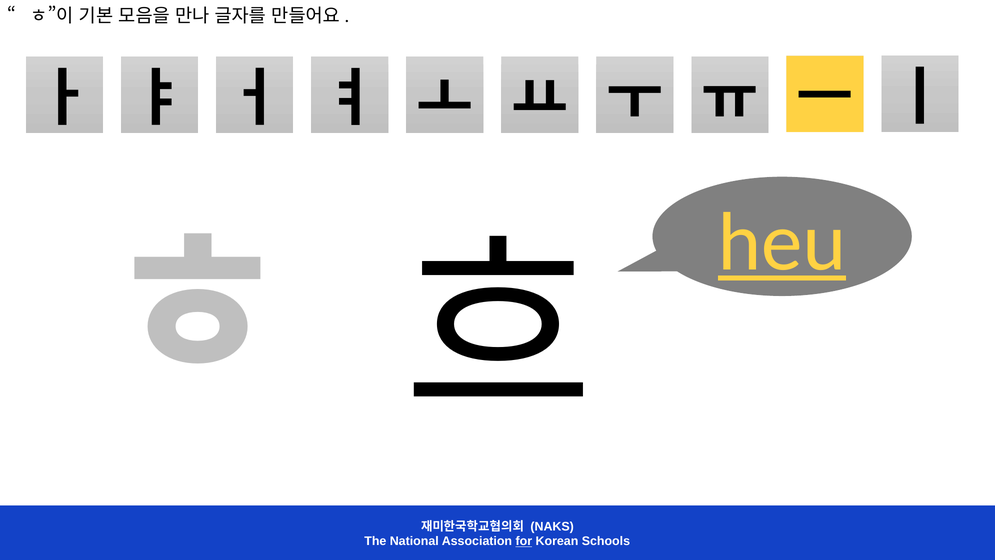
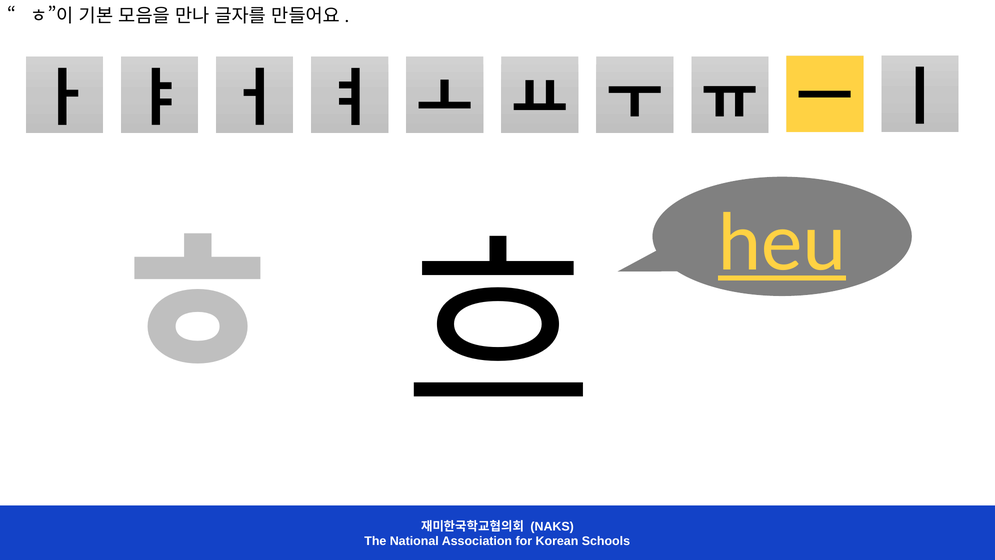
for underline: present -> none (524, 541)
